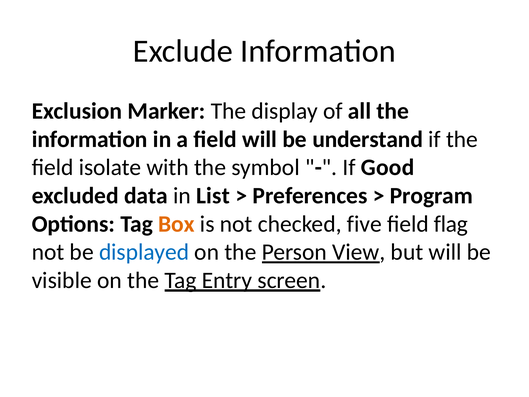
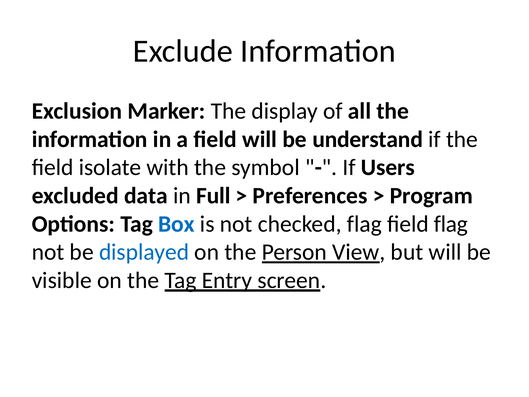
Good: Good -> Users (388, 167)
List: List -> Full (213, 196)
Box colour: orange -> blue (176, 224)
checked five: five -> flag (364, 224)
